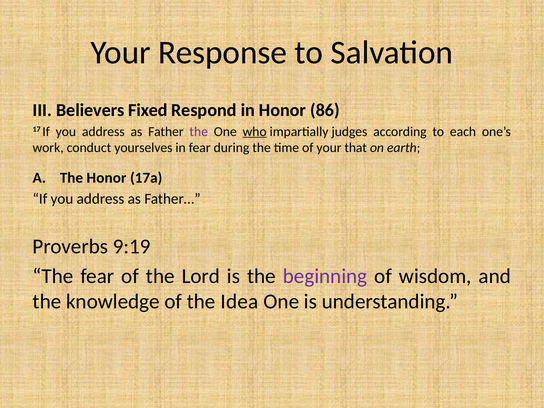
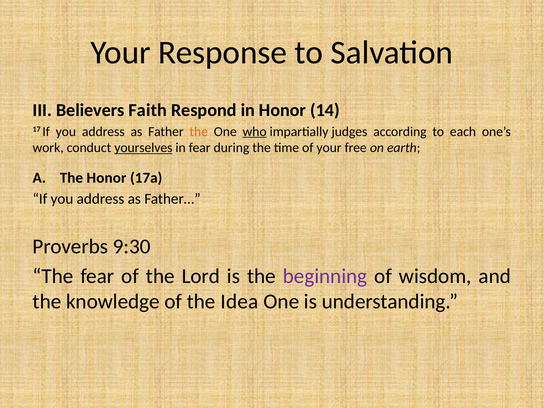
Fixed: Fixed -> Faith (148, 110)
86: 86 -> 14 (325, 110)
the colour: purple -> orange (199, 132)
yourselves underline: none -> present (143, 148)
that: that -> free (356, 148)
9:19: 9:19 -> 9:30 (132, 246)
